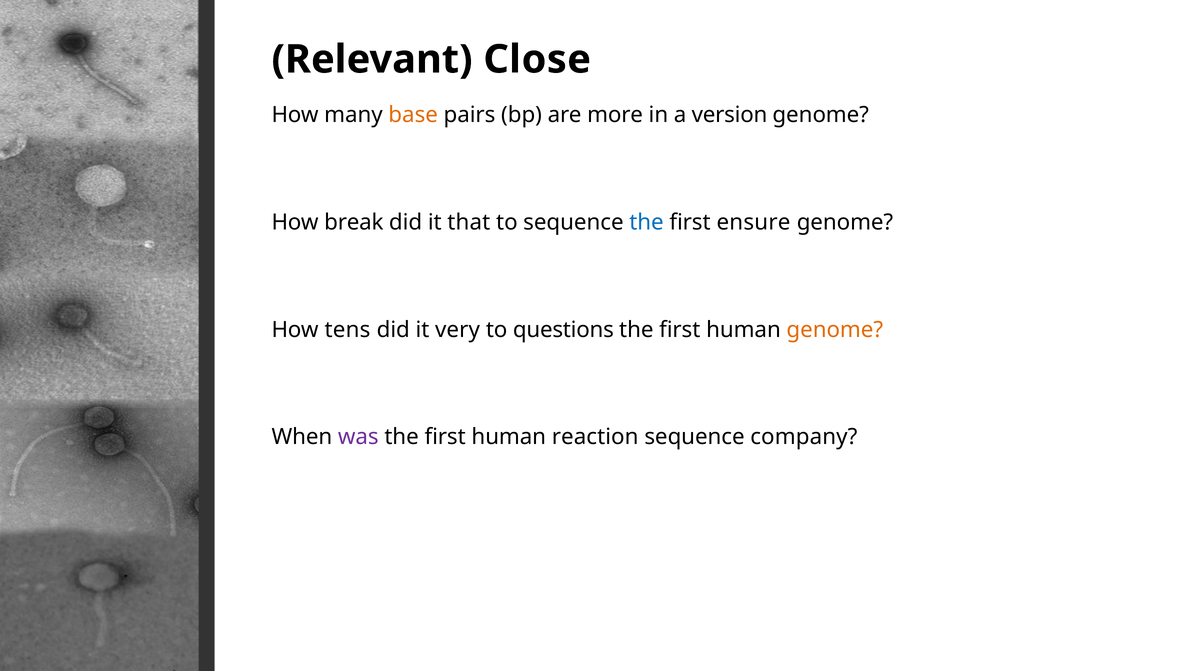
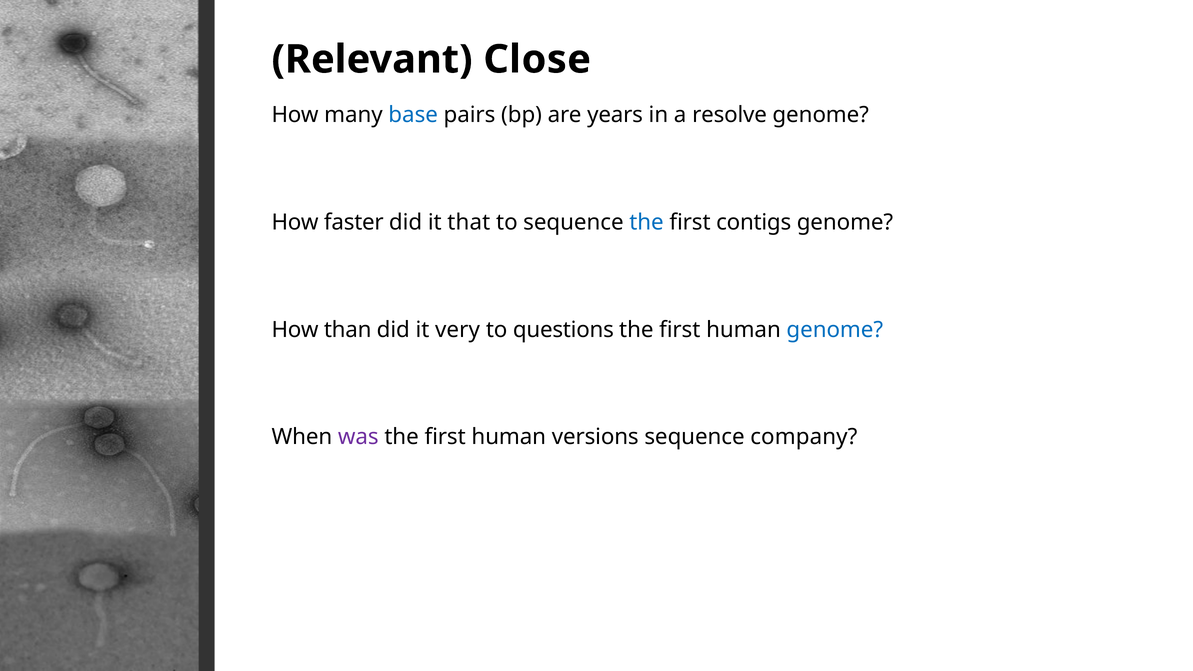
base colour: orange -> blue (413, 115)
more: more -> years (615, 115)
version: version -> resolve (730, 115)
break: break -> faster (354, 222)
ensure: ensure -> contigs (754, 222)
tens: tens -> than (348, 330)
genome colour: orange -> blue (835, 330)
reaction: reaction -> versions (595, 437)
